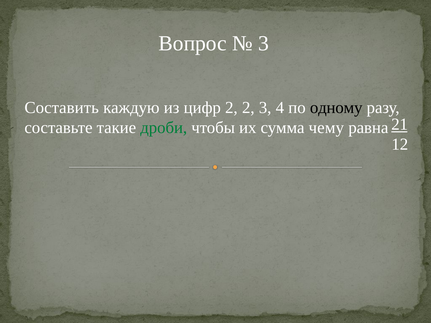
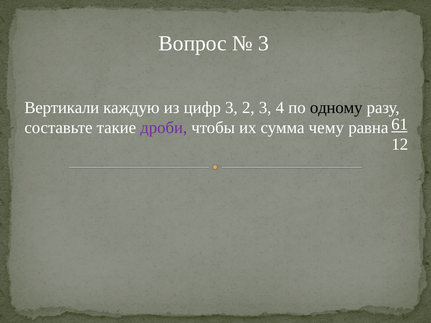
Составить: Составить -> Вертикали (62, 108)
цифр 2: 2 -> 3 (231, 108)
дроби colour: green -> purple (164, 128)
21: 21 -> 61 (400, 124)
